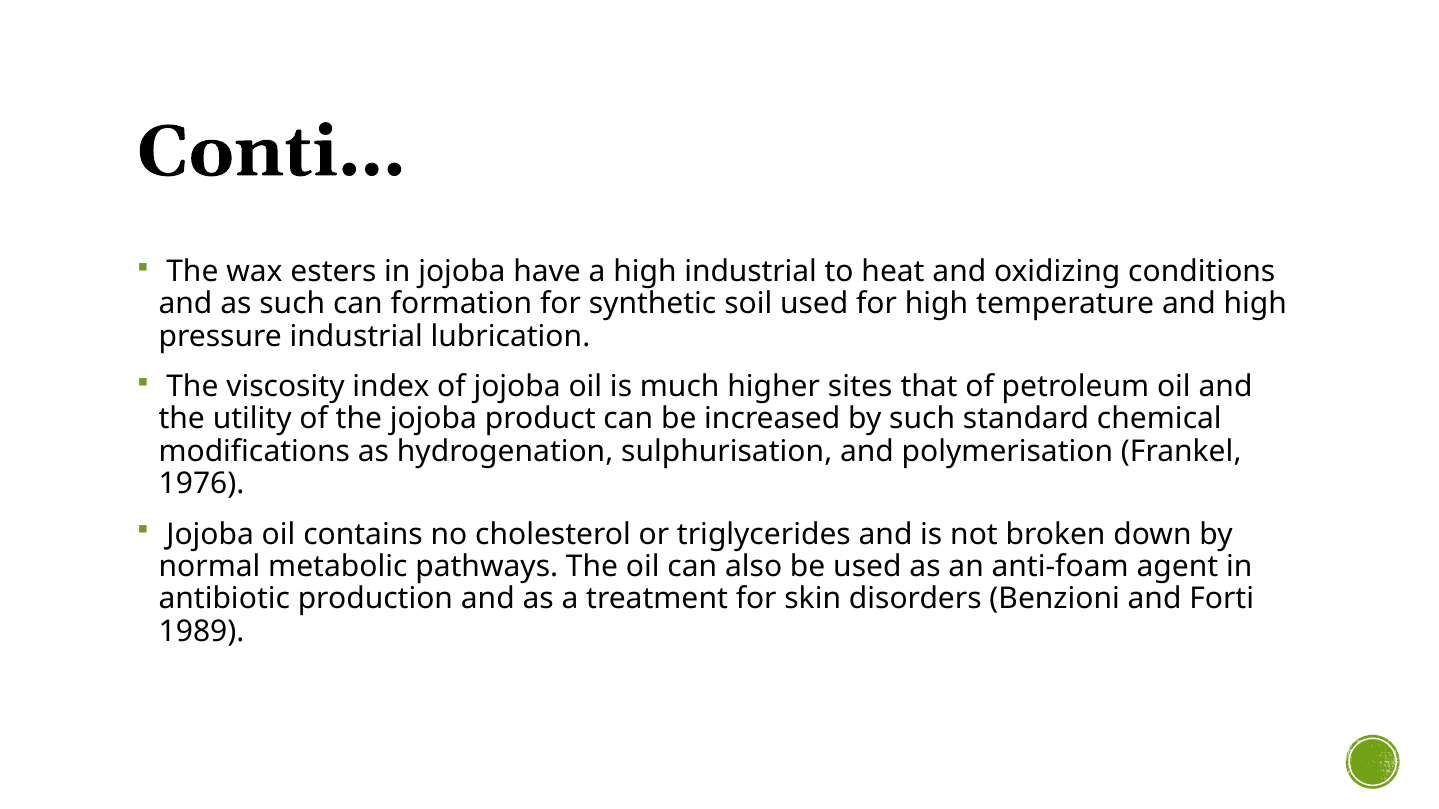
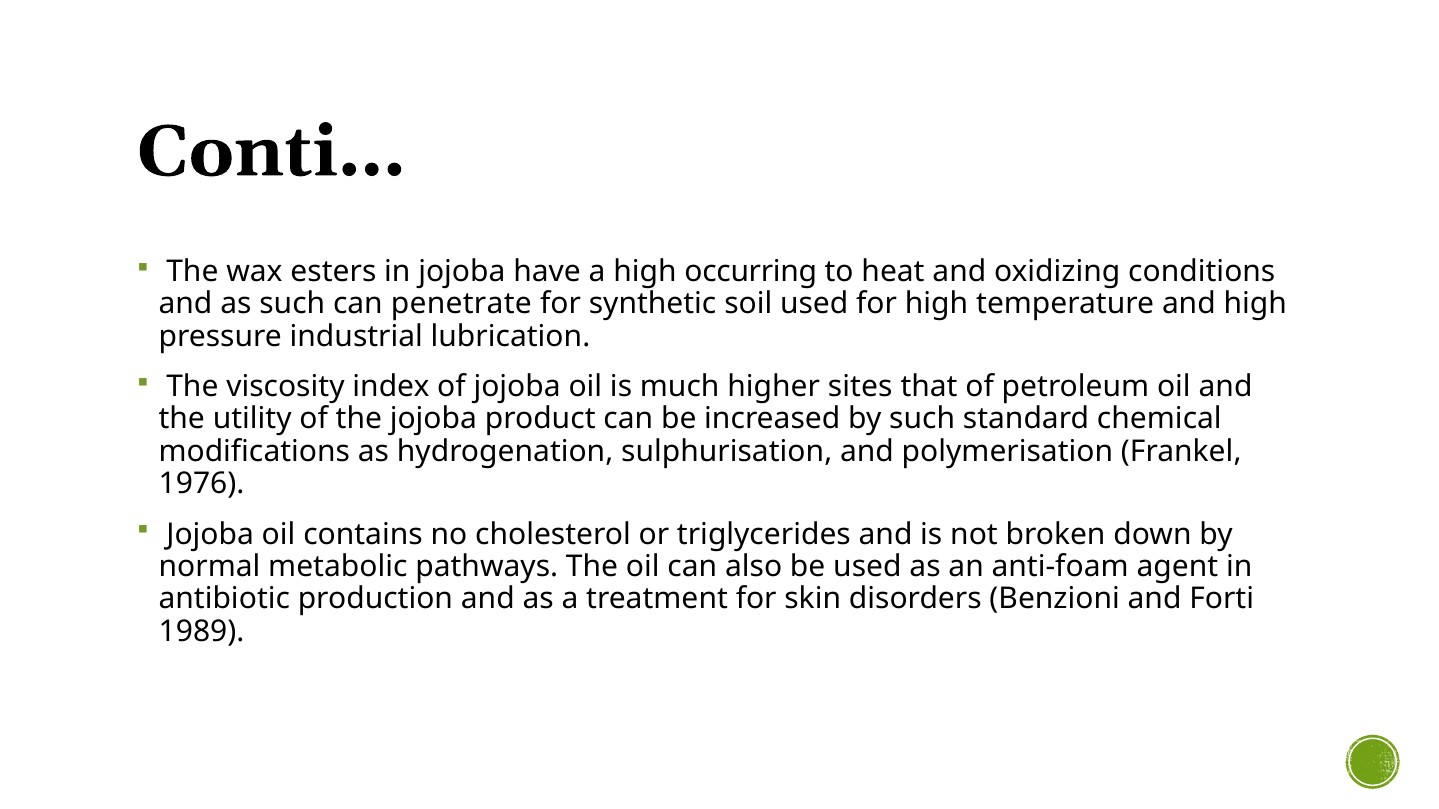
high industrial: industrial -> occurring (751, 272)
formation: formation -> penetrate (461, 304)
